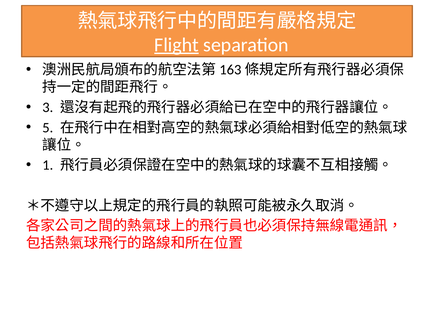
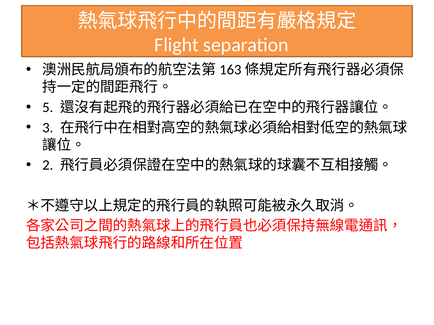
Flight underline: present -> none (177, 45)
3: 3 -> 5 (48, 108)
5: 5 -> 3 (48, 128)
1: 1 -> 2 (48, 165)
